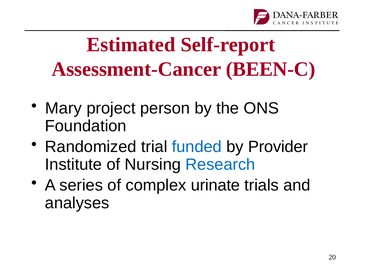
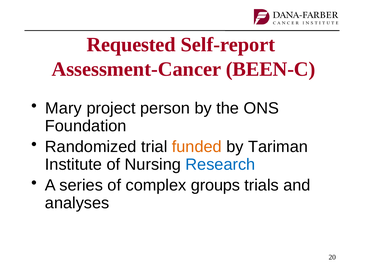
Estimated: Estimated -> Requested (131, 45)
funded colour: blue -> orange (197, 147)
Provider: Provider -> Tariman (278, 147)
urinate: urinate -> groups (215, 185)
